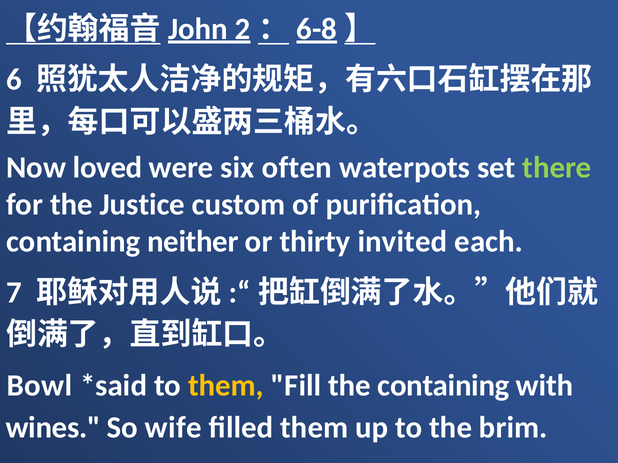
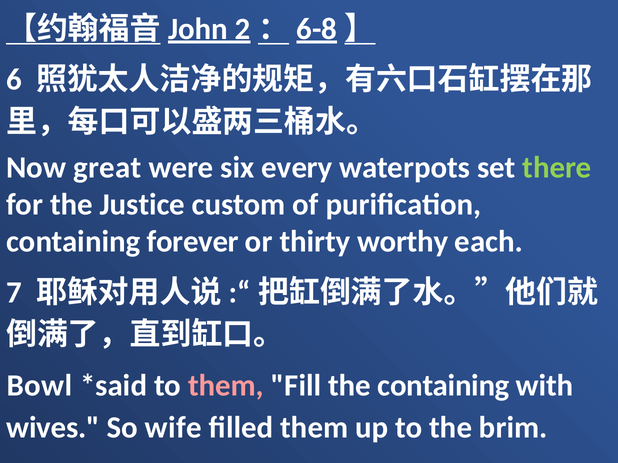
loved: loved -> great (107, 168)
often: often -> every (297, 168)
neither: neither -> forever (193, 242)
invited: invited -> worthy (403, 242)
them colour: yellow -> pink (226, 386)
wines: wines -> wives (53, 428)
